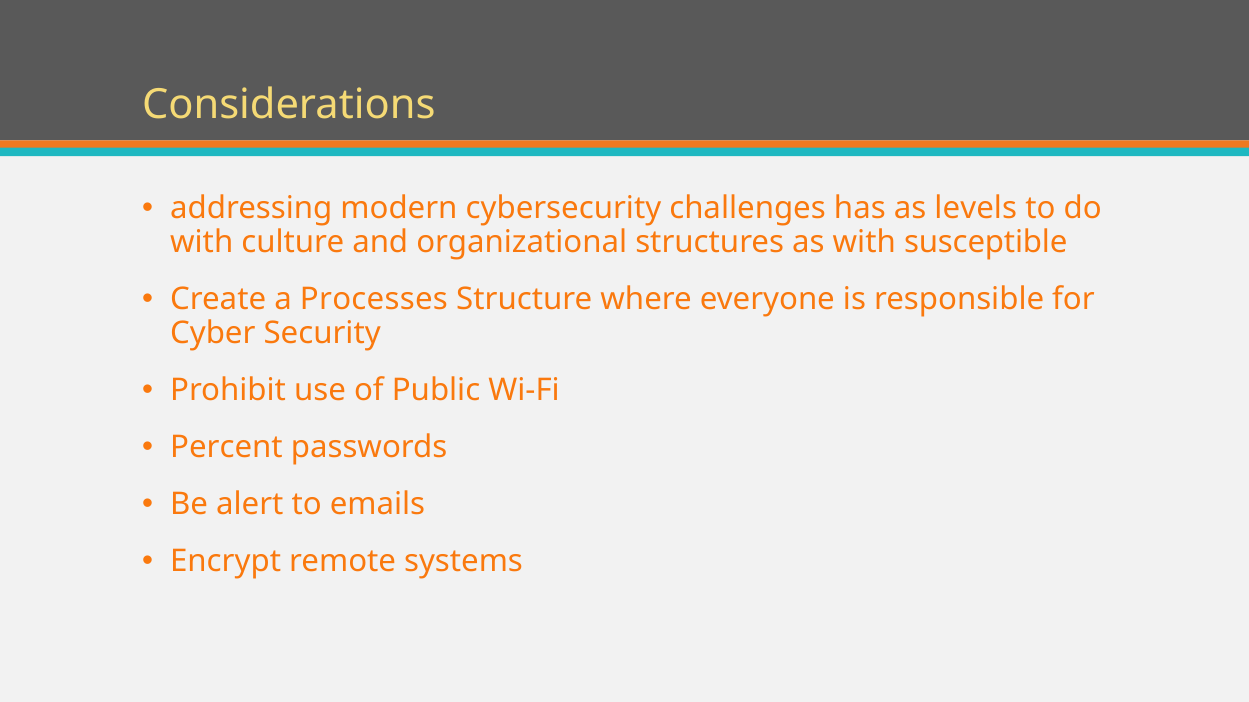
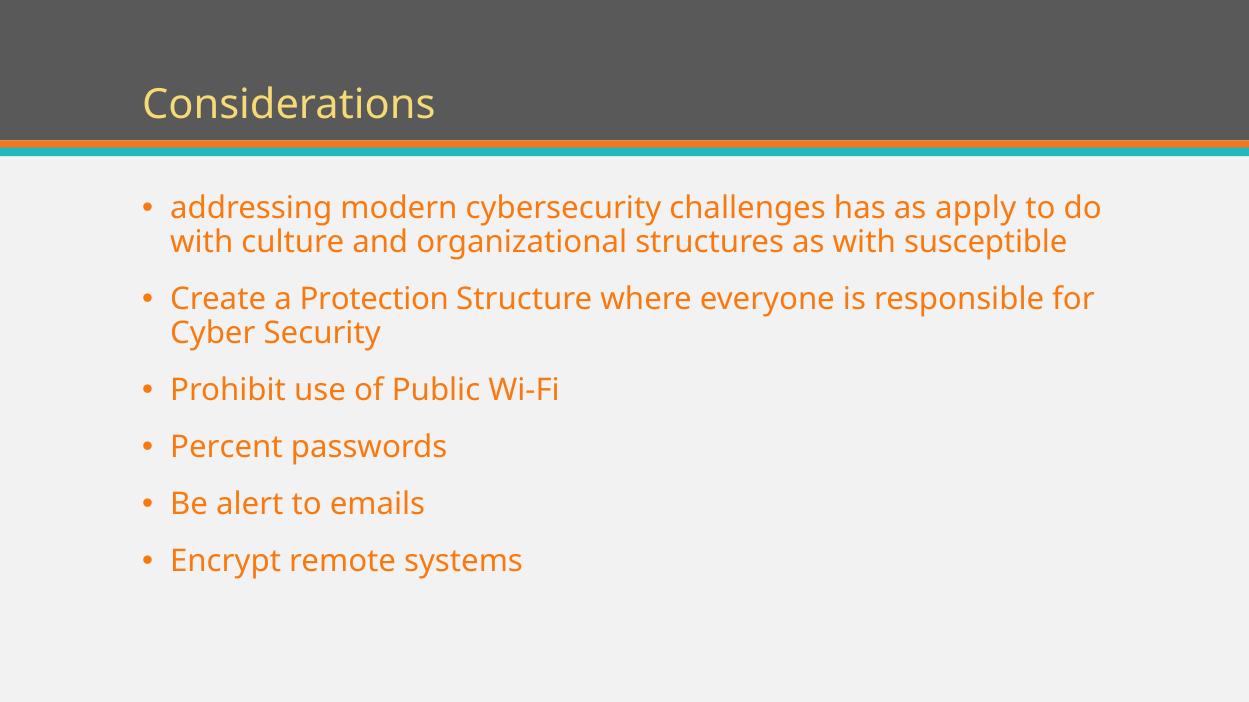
levels: levels -> apply (976, 209)
Processes: Processes -> Protection (374, 300)
